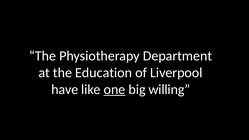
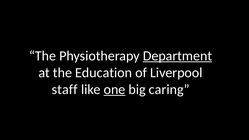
Department underline: none -> present (177, 56)
have: have -> staff (65, 89)
willing: willing -> caring (169, 89)
